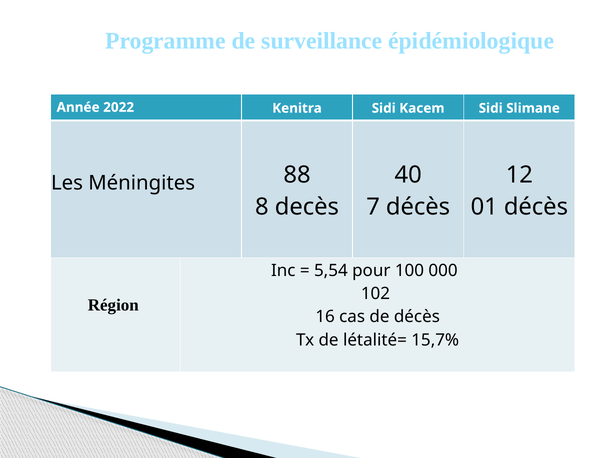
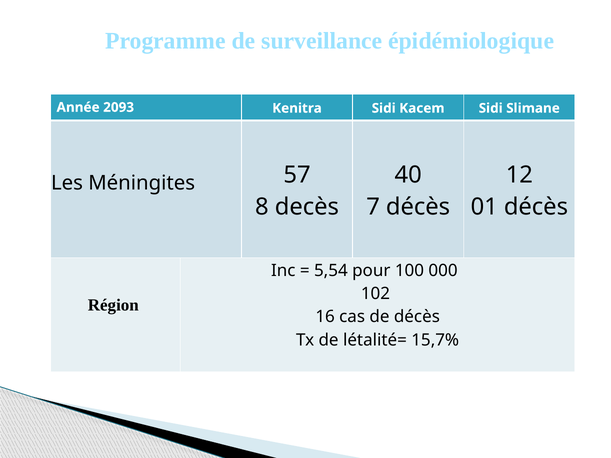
2022: 2022 -> 2093 (119, 107)
88: 88 -> 57 (297, 175)
